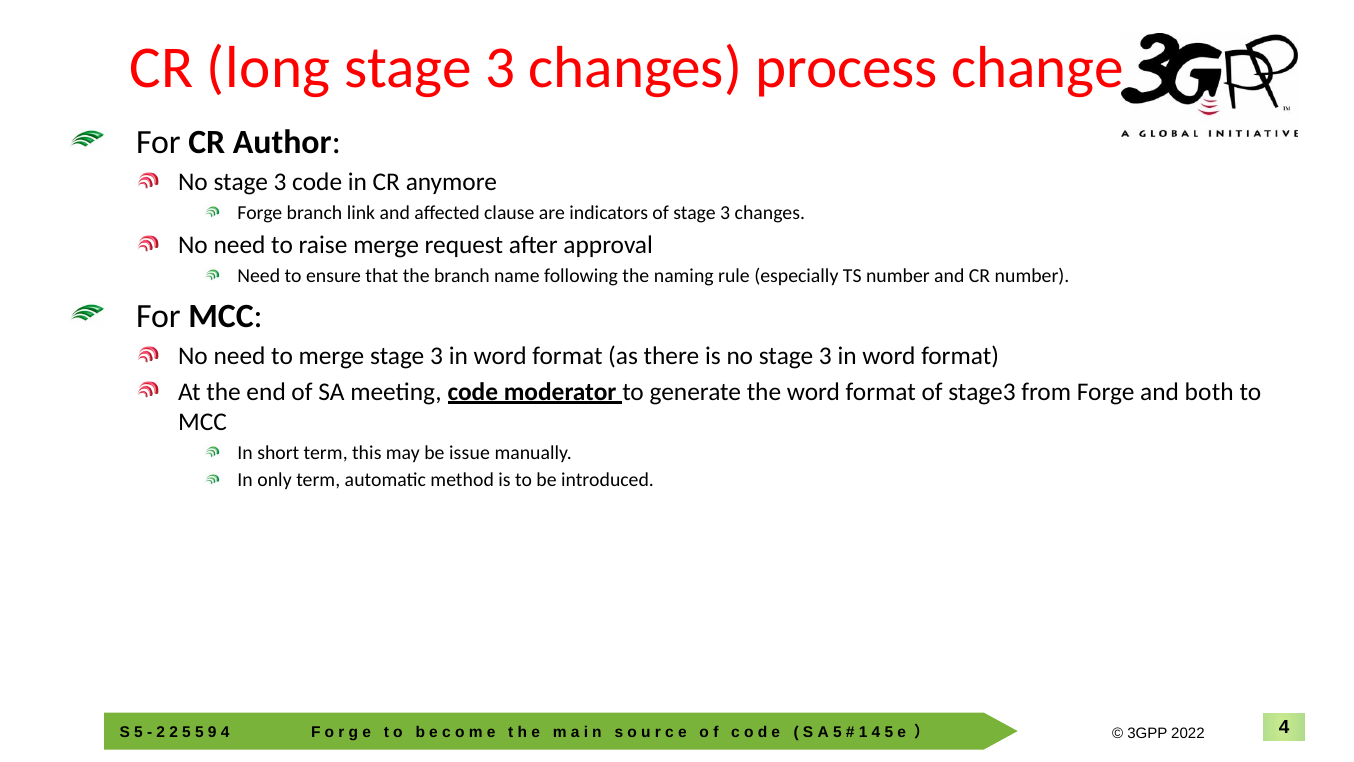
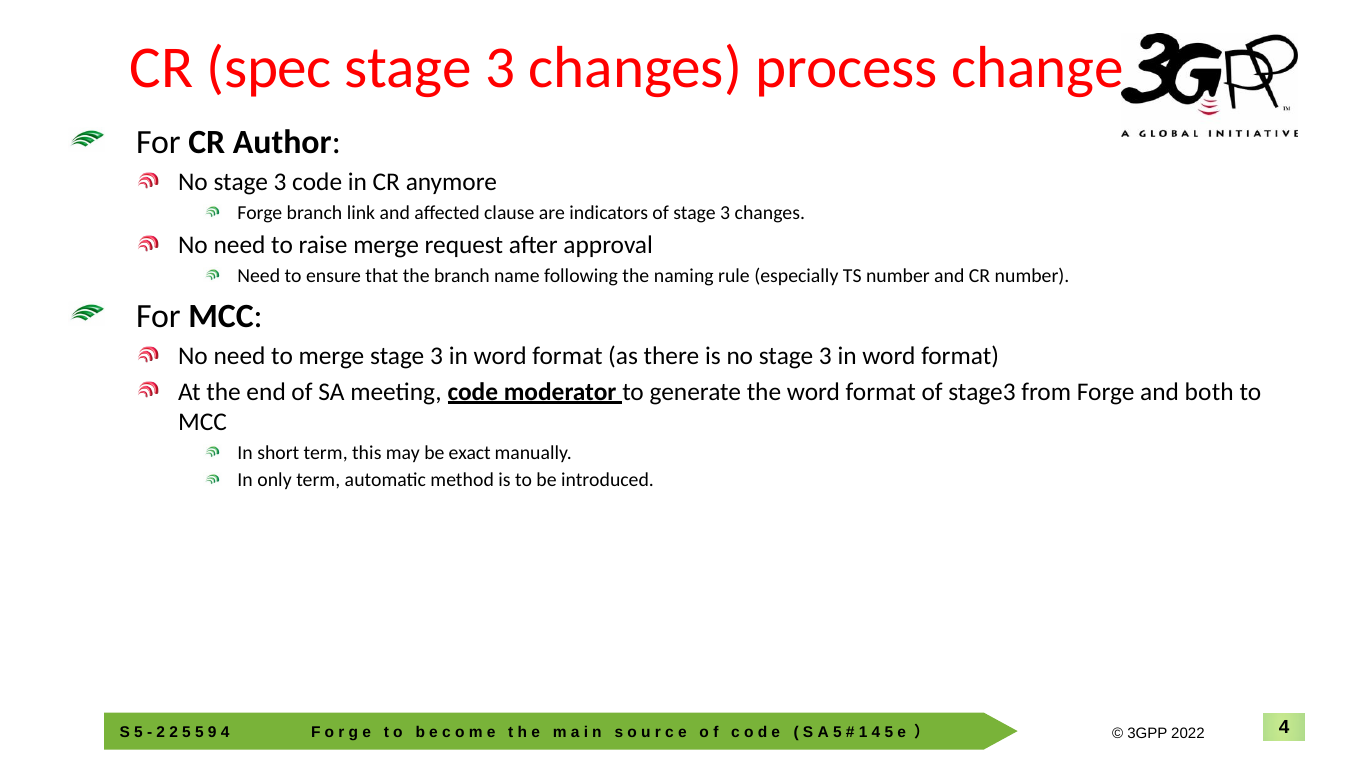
long: long -> spec (269, 68)
issue: issue -> exact (470, 453)
